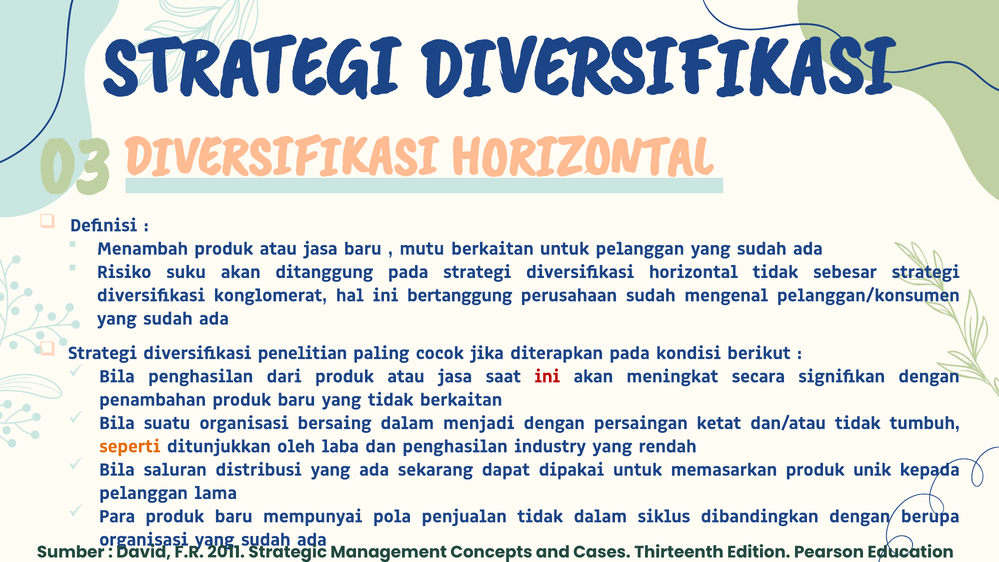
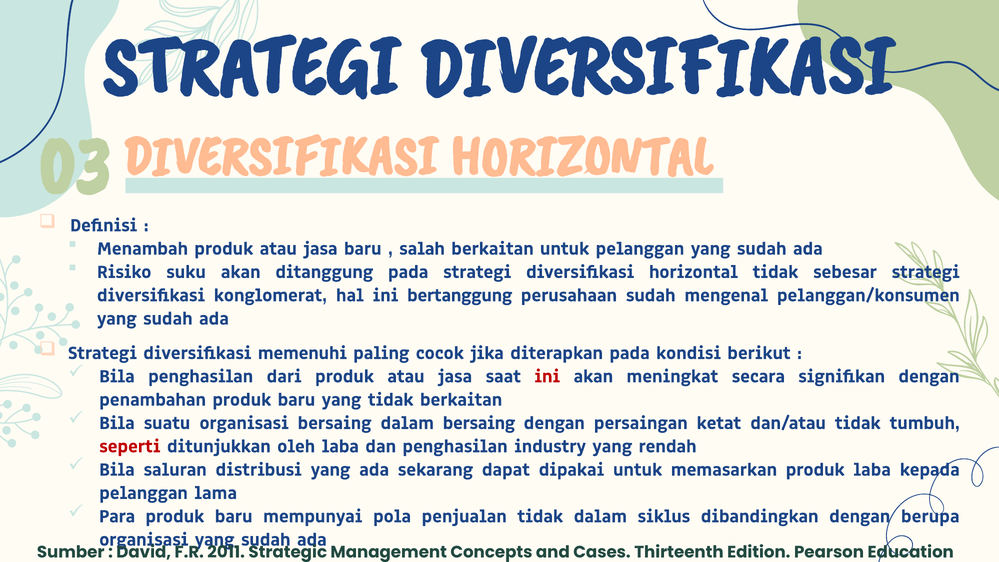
mutu: mutu -> salah (422, 248)
penelitian: penelitian -> memenuhi (302, 353)
dalam menjadi: menjadi -> bersaing (479, 423)
seperti colour: orange -> red (130, 446)
produk unik: unik -> laba (872, 469)
